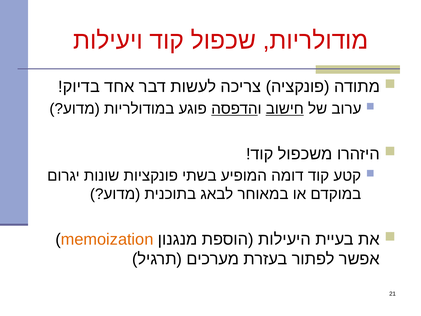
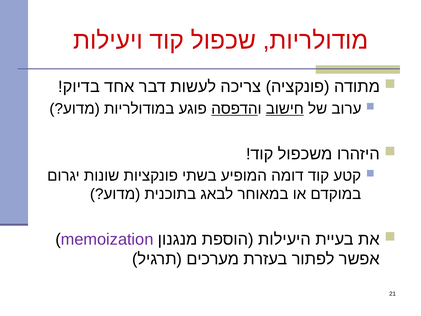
memoization colour: orange -> purple (107, 239)
